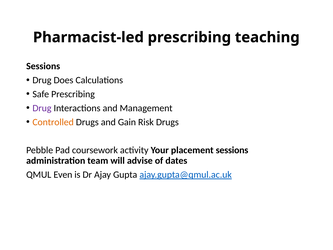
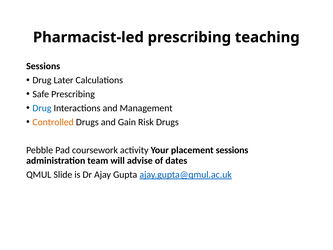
Does: Does -> Later (64, 80)
Drug colour: purple -> blue (42, 108)
Even: Even -> Slide (63, 175)
